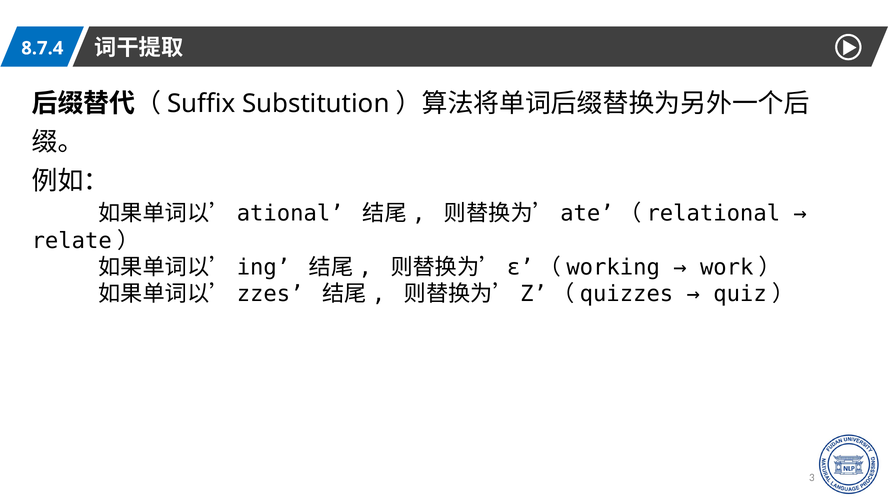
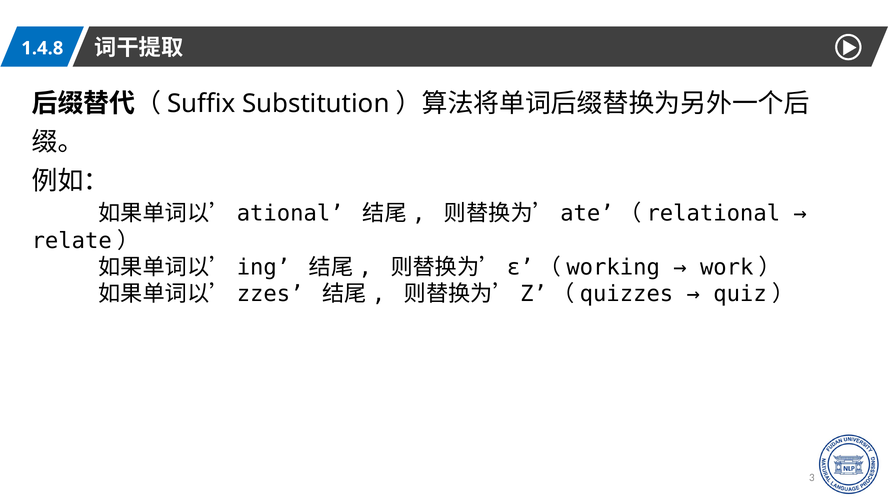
8.7.4: 8.7.4 -> 1.4.8 (42, 48)
